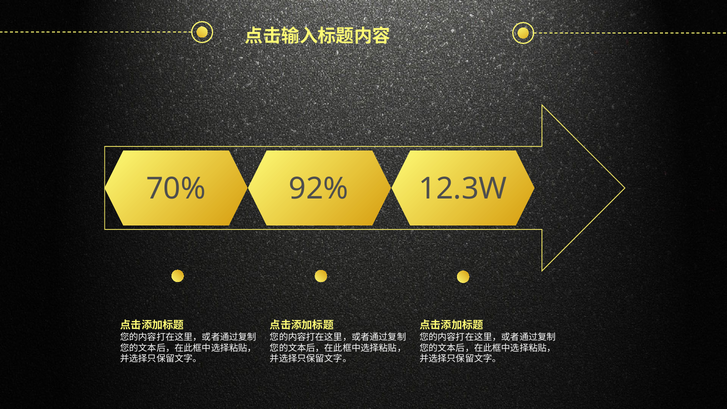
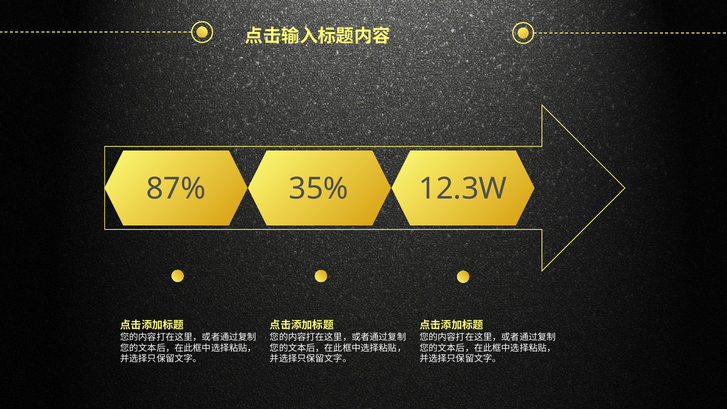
70%: 70% -> 87% (176, 189)
92%: 92% -> 35% (319, 189)
